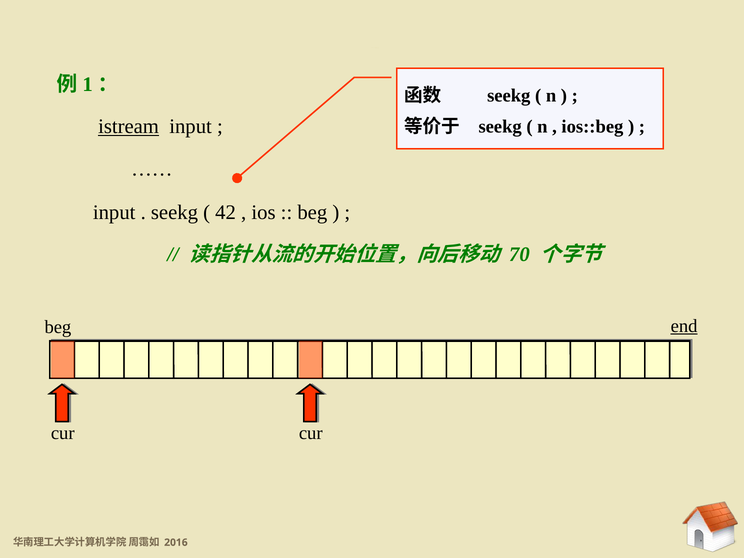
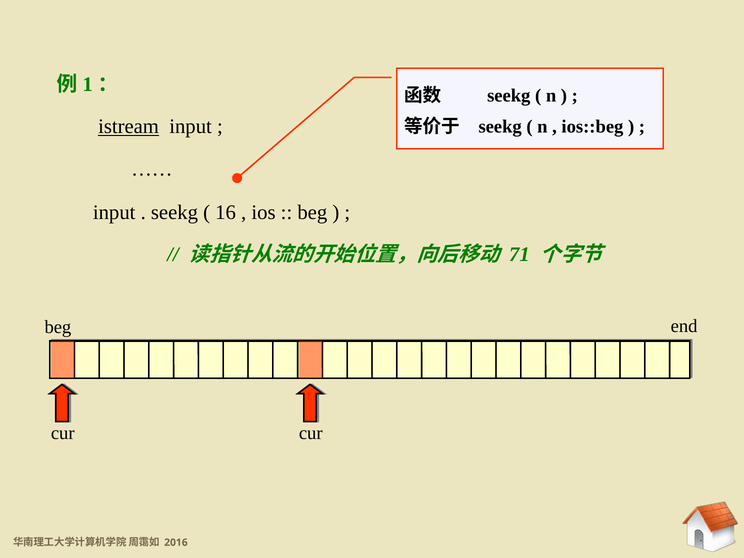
42: 42 -> 16 (226, 212)
70: 70 -> 71 (519, 254)
end underline: present -> none (684, 326)
